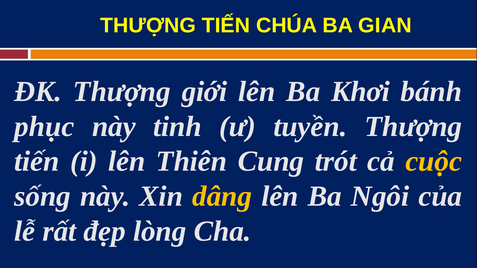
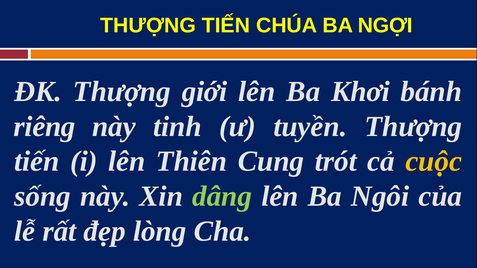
GIAN: GIAN -> NGỢI (385, 26)
phục: phục -> riêng (45, 127)
dâng colour: yellow -> light green (222, 197)
